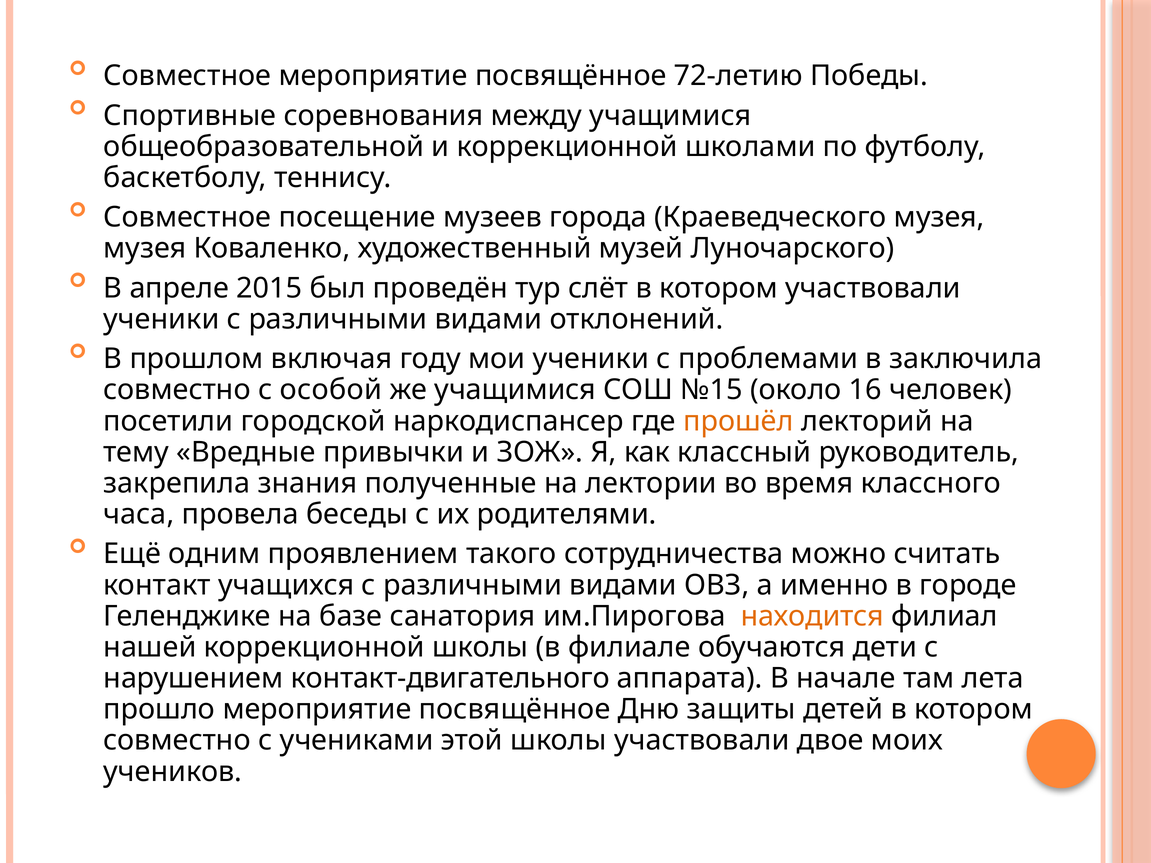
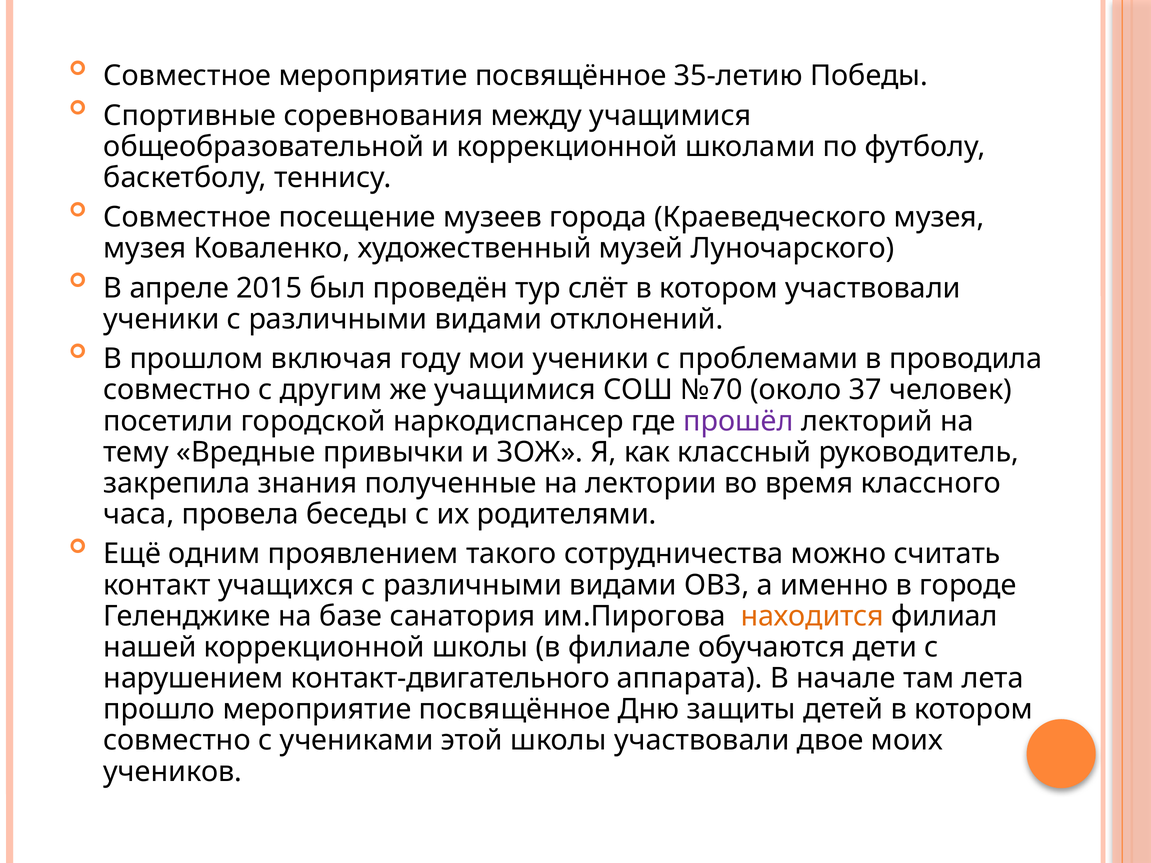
72-летию: 72-летию -> 35-летию (738, 76)
заключила: заключила -> проводила (966, 359)
особой: особой -> другим (331, 390)
№15: №15 -> №70 (712, 390)
16: 16 -> 37 (865, 390)
прошёл colour: orange -> purple (738, 421)
